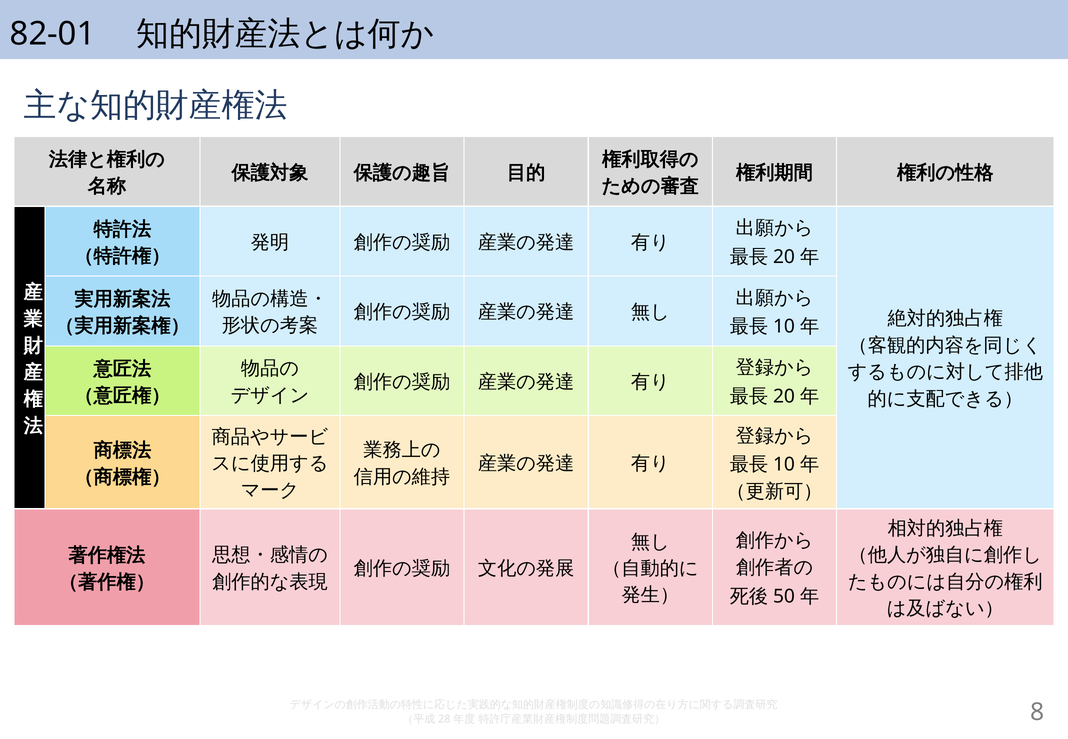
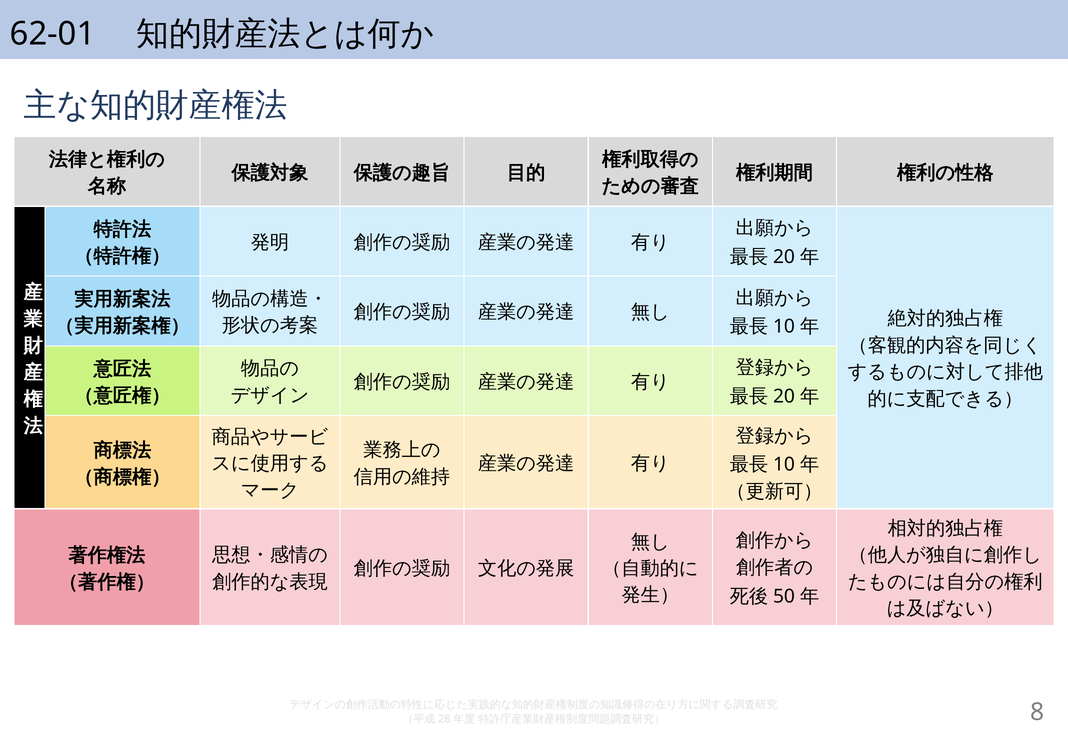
82-01: 82-01 -> 62-01 (53, 34)
